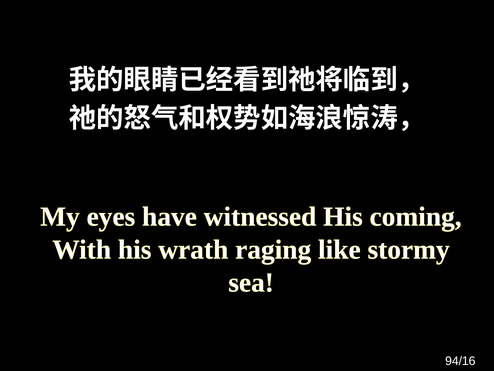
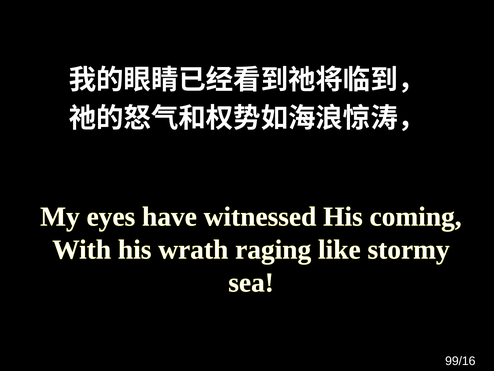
94/16: 94/16 -> 99/16 (460, 361)
